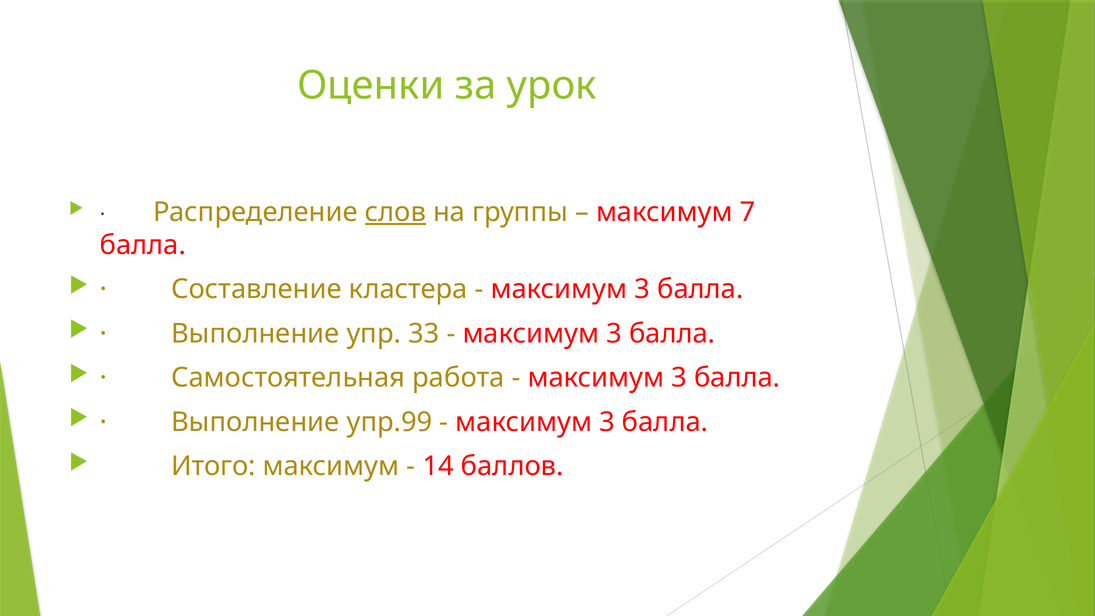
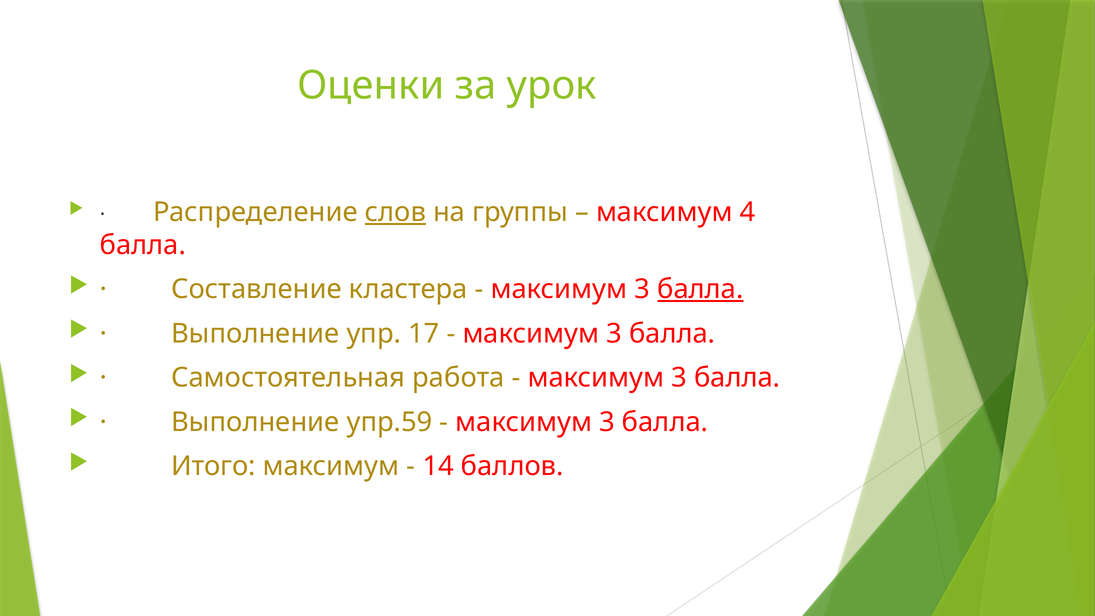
7: 7 -> 4 (748, 212)
балла underline: none -> present (700, 289)
33: 33 -> 17 (424, 334)
упр.99: упр.99 -> упр.59 (389, 422)
